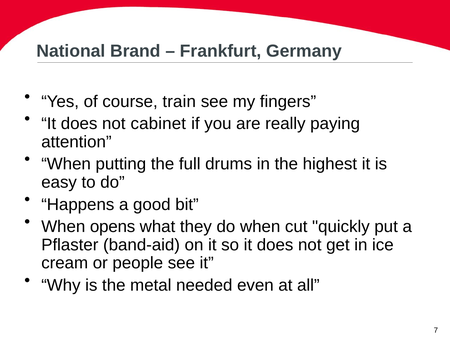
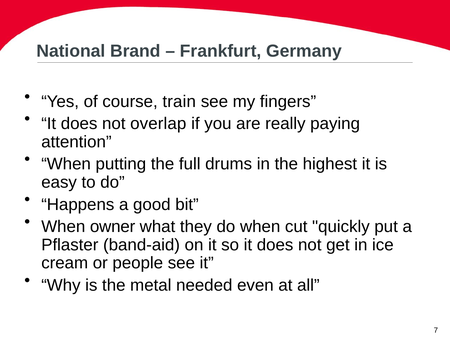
cabinet: cabinet -> overlap (158, 124)
opens: opens -> owner (113, 227)
